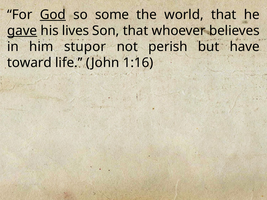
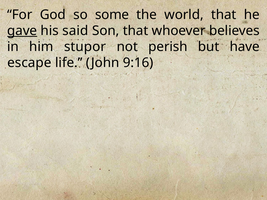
God underline: present -> none (53, 15)
lives: lives -> said (75, 31)
toward: toward -> escape (29, 63)
1:16: 1:16 -> 9:16 (138, 63)
